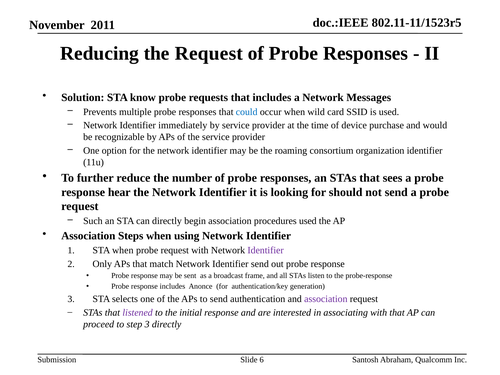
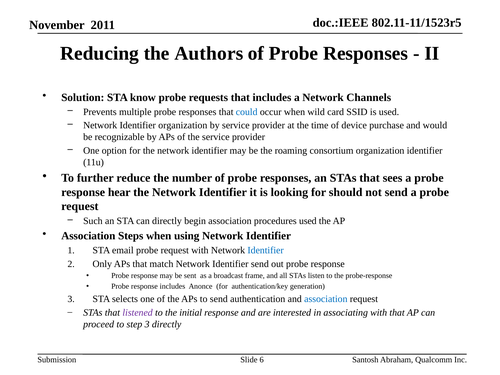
the Request: Request -> Authors (209, 53)
Messages: Messages -> Channels (369, 97)
Identifier immediately: immediately -> organization (183, 125)
STA when: when -> email (123, 250)
Identifier colour: purple -> blue (266, 250)
association colour: purple -> blue (326, 299)
